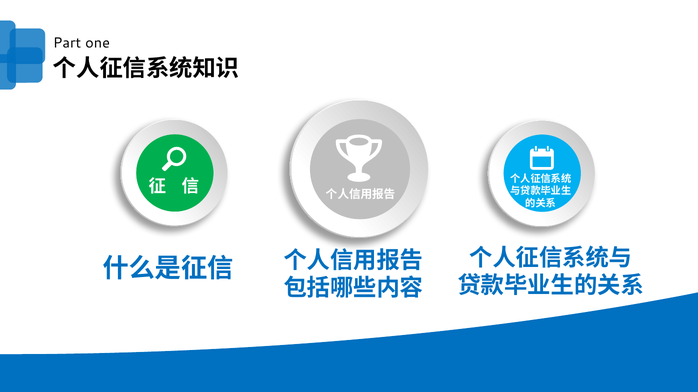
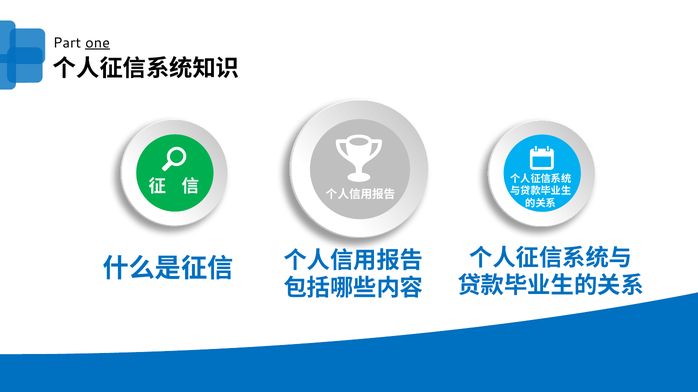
one underline: none -> present (98, 43)
